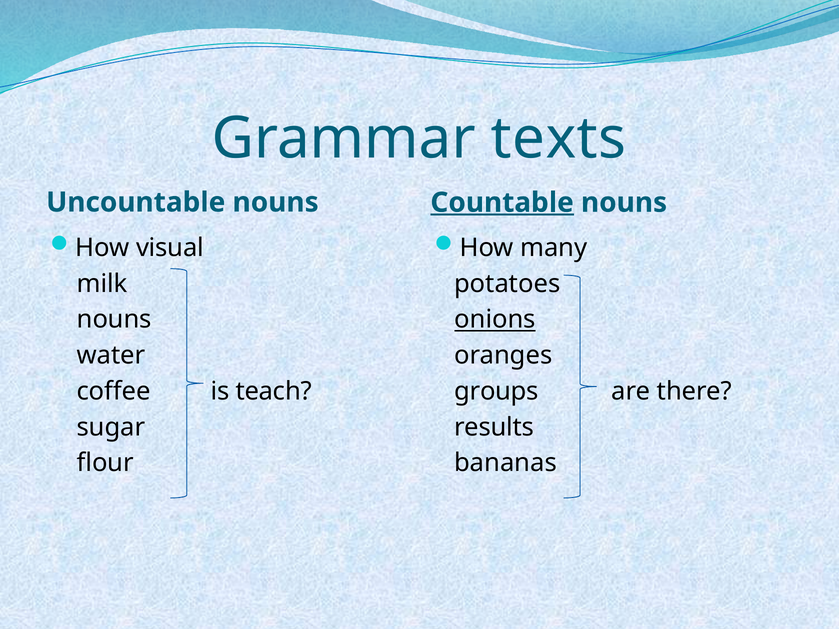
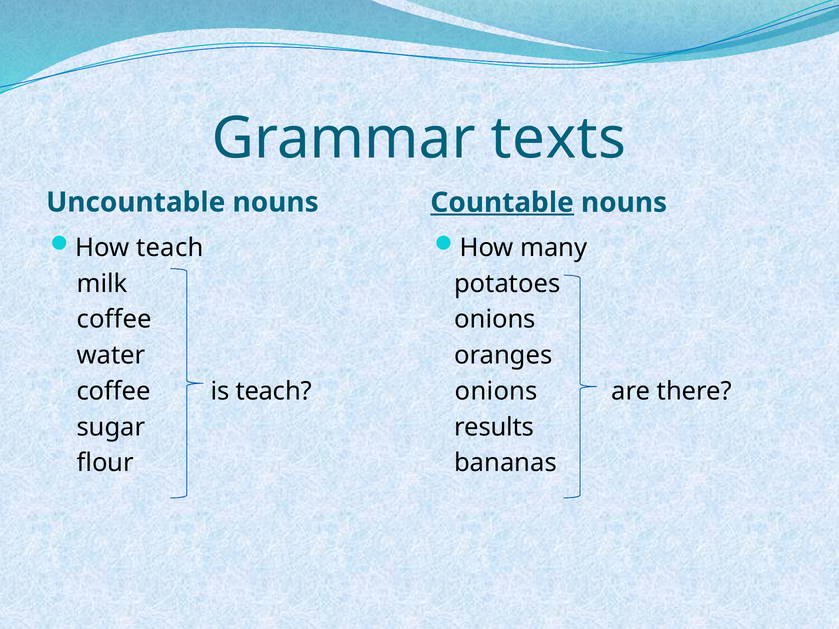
How visual: visual -> teach (170, 248)
nouns: nouns -> coffee (114, 320)
onions underline: present -> none (495, 320)
groups: groups -> onions (496, 391)
